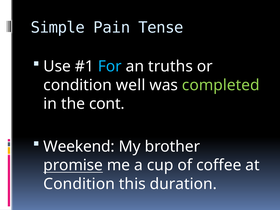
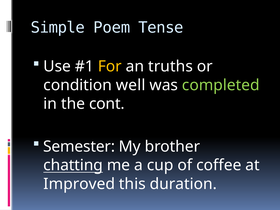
Pain: Pain -> Poem (112, 27)
For colour: light blue -> yellow (110, 66)
Weekend: Weekend -> Semester (79, 147)
promise: promise -> chatting (73, 165)
Condition: Condition -> Improved (79, 184)
